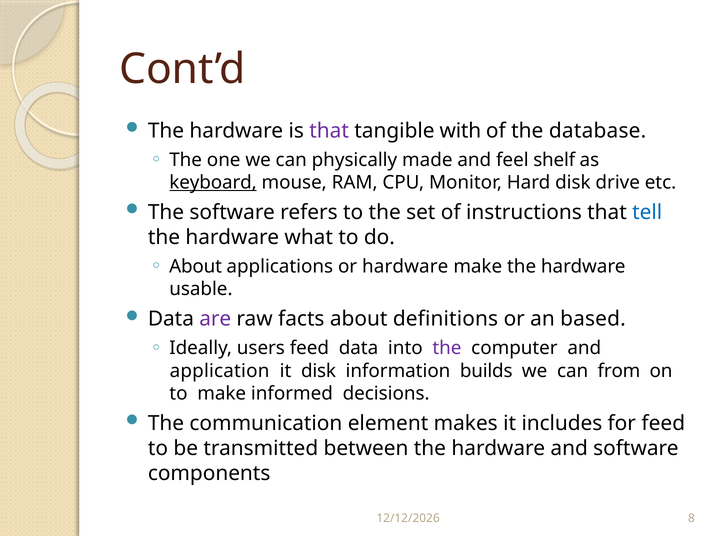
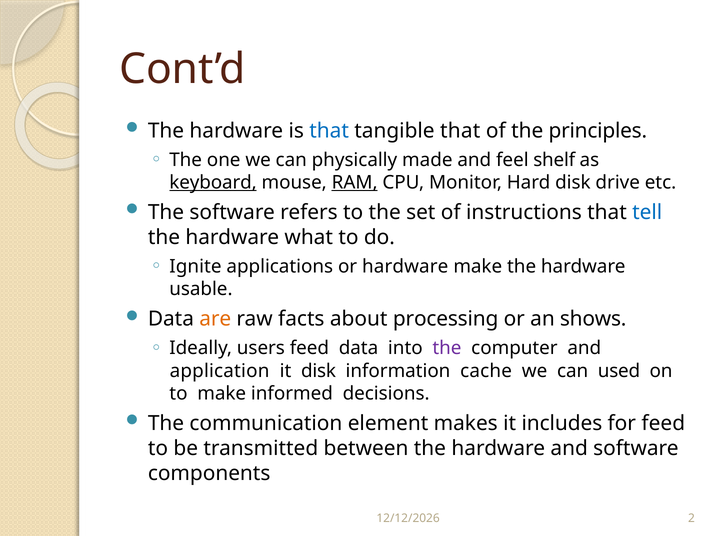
that colour: purple -> blue (329, 131)
tangible with: with -> that (460, 131)
database: database -> principles (598, 131)
RAM underline: none -> present (355, 182)
About: About -> Ignite (195, 267)
are colour: purple -> orange (215, 319)
definitions: definitions -> processing (446, 319)
based: based -> shows (593, 319)
builds: builds -> cache (486, 371)
from: from -> used (619, 371)
8: 8 -> 2 (691, 518)
